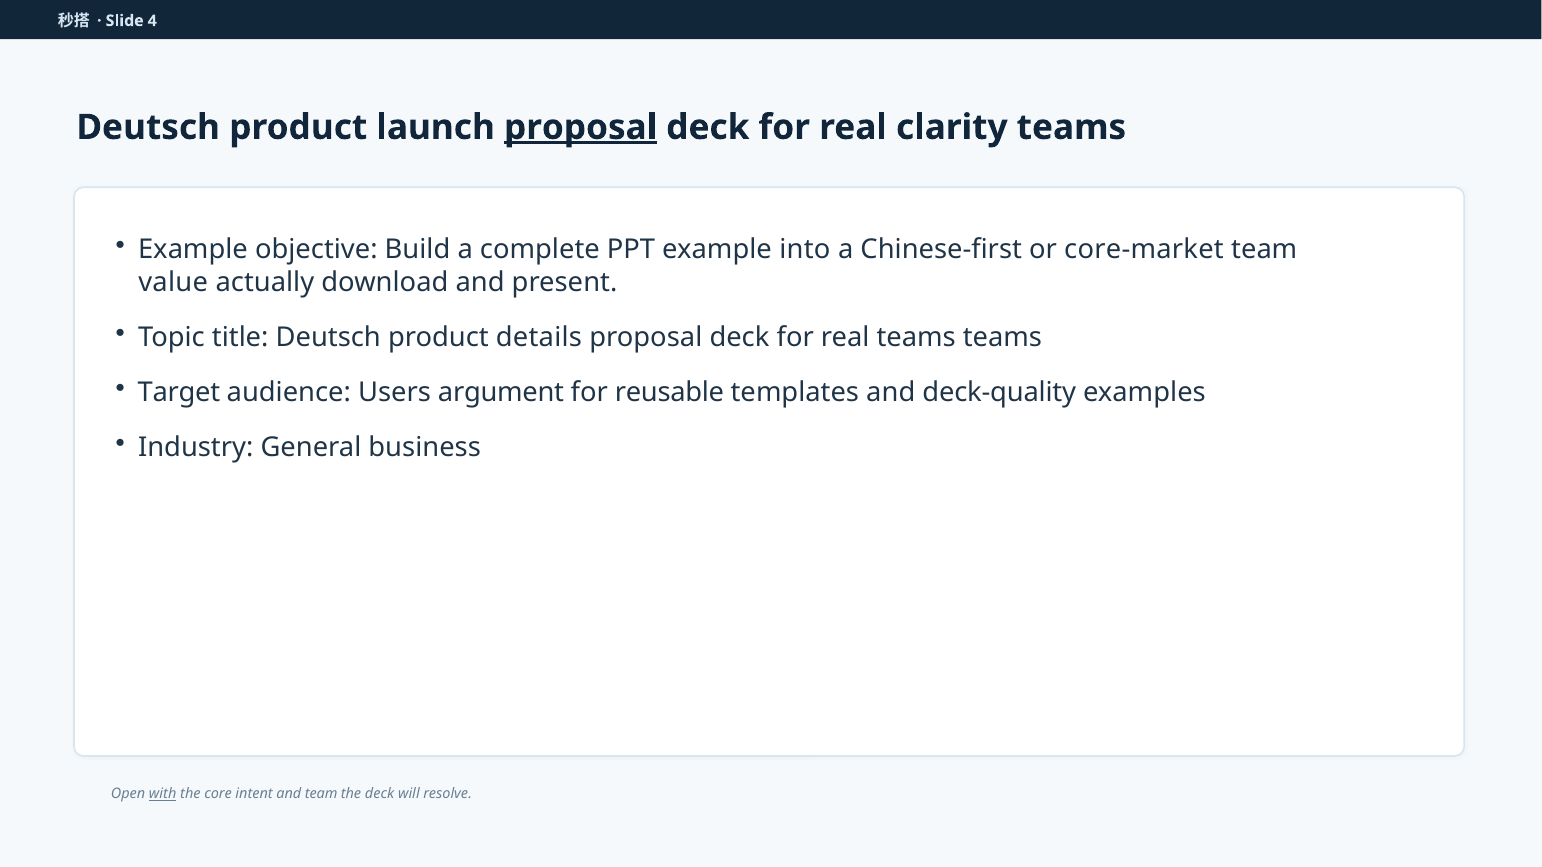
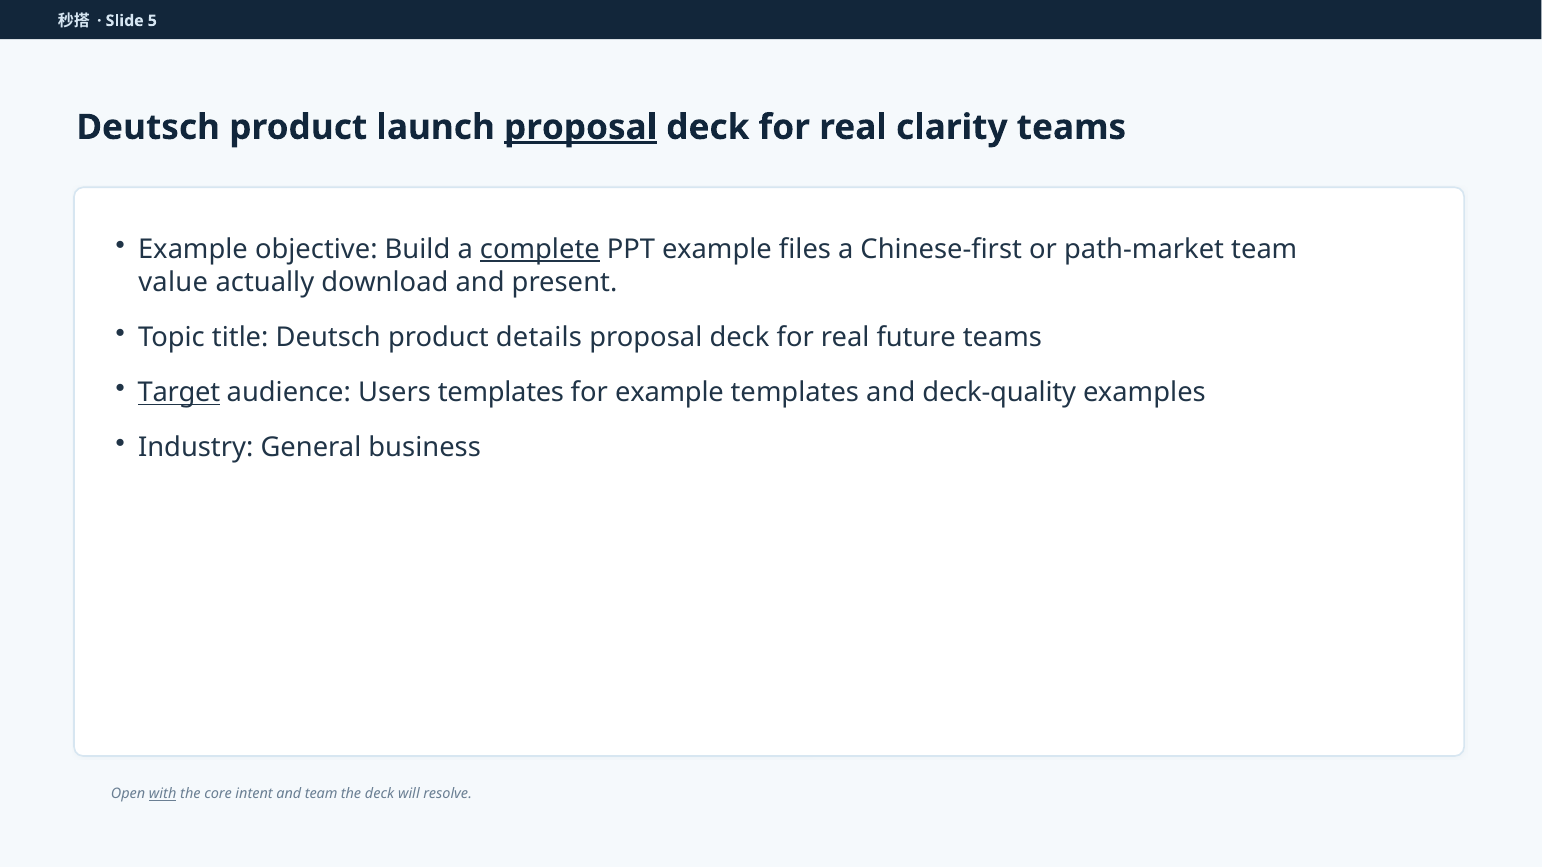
4: 4 -> 5 (152, 21)
complete underline: none -> present (540, 250)
into: into -> files (805, 250)
core-market: core-market -> path-market (1144, 250)
real teams: teams -> future (916, 338)
Target underline: none -> present (179, 393)
Users argument: argument -> templates (501, 393)
for reusable: reusable -> example (669, 393)
